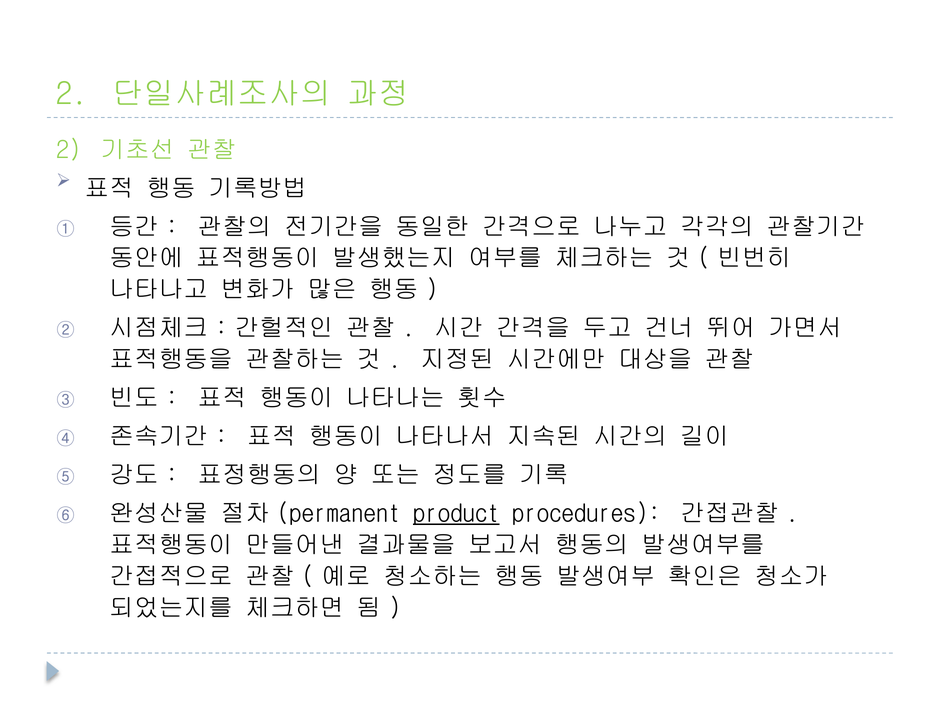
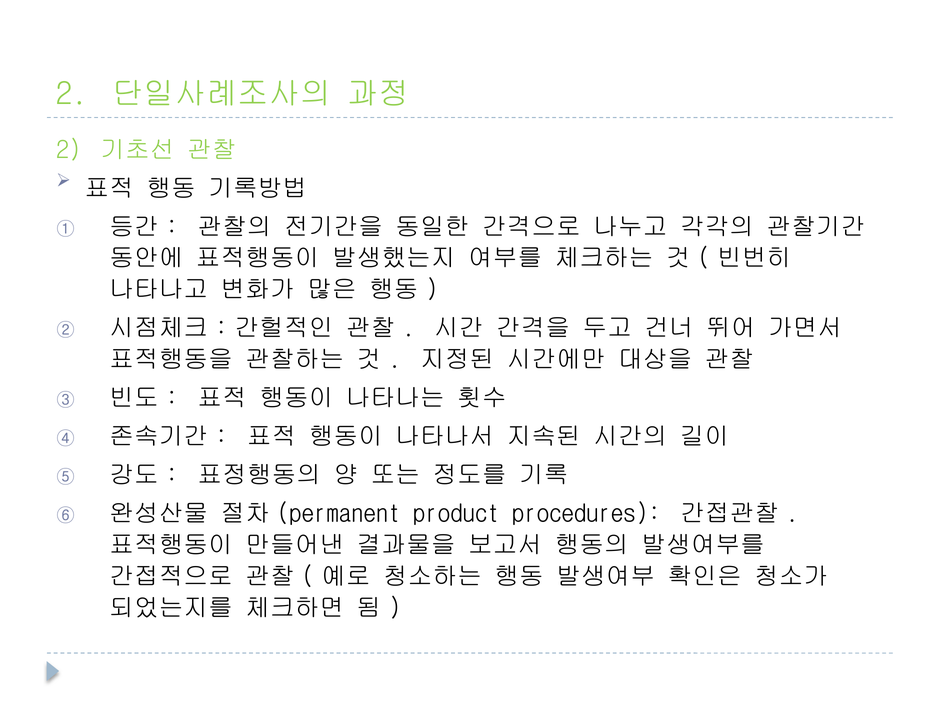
product underline: present -> none (456, 514)
